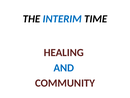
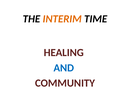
INTERIM colour: blue -> orange (62, 19)
